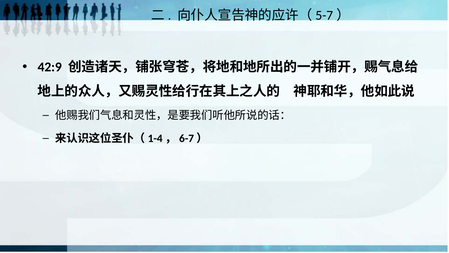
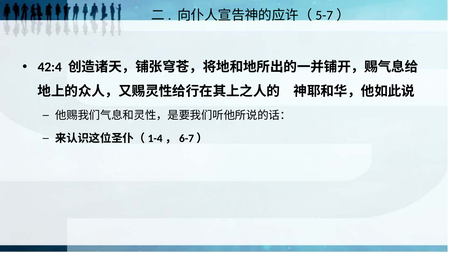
42:9: 42:9 -> 42:4 (50, 67)
